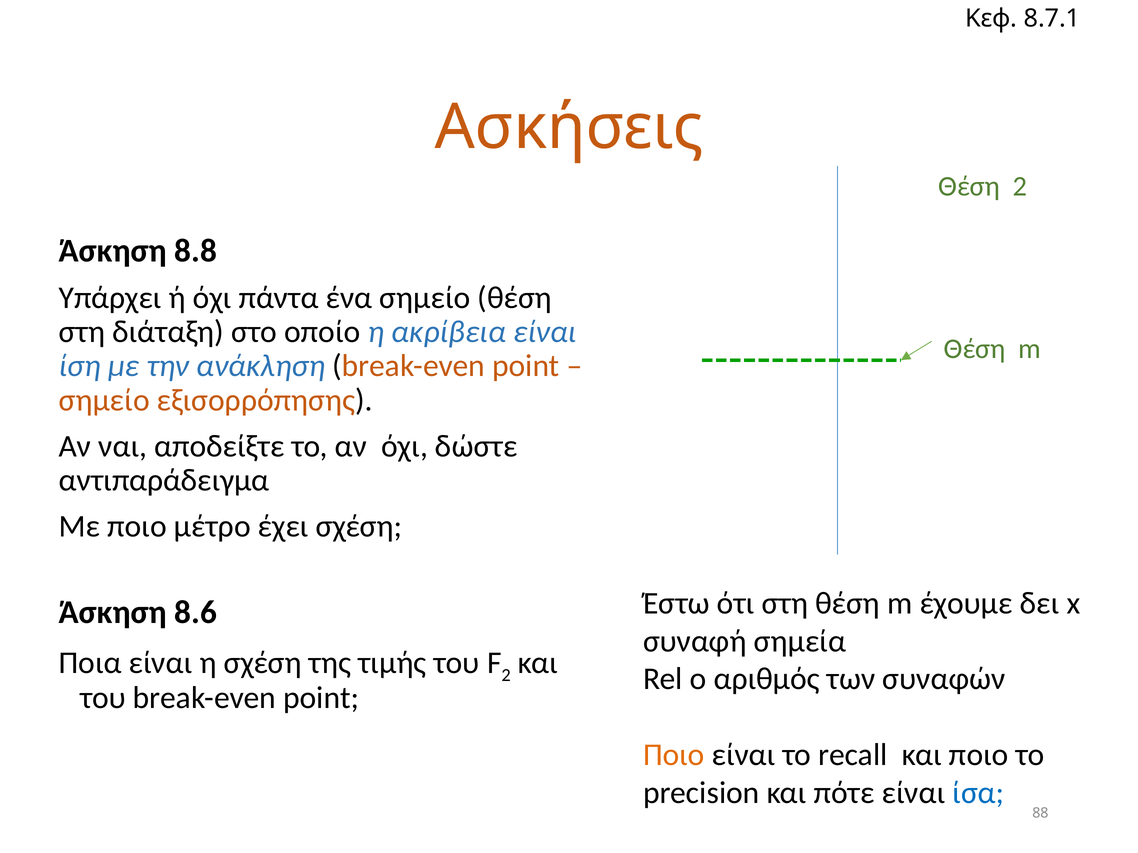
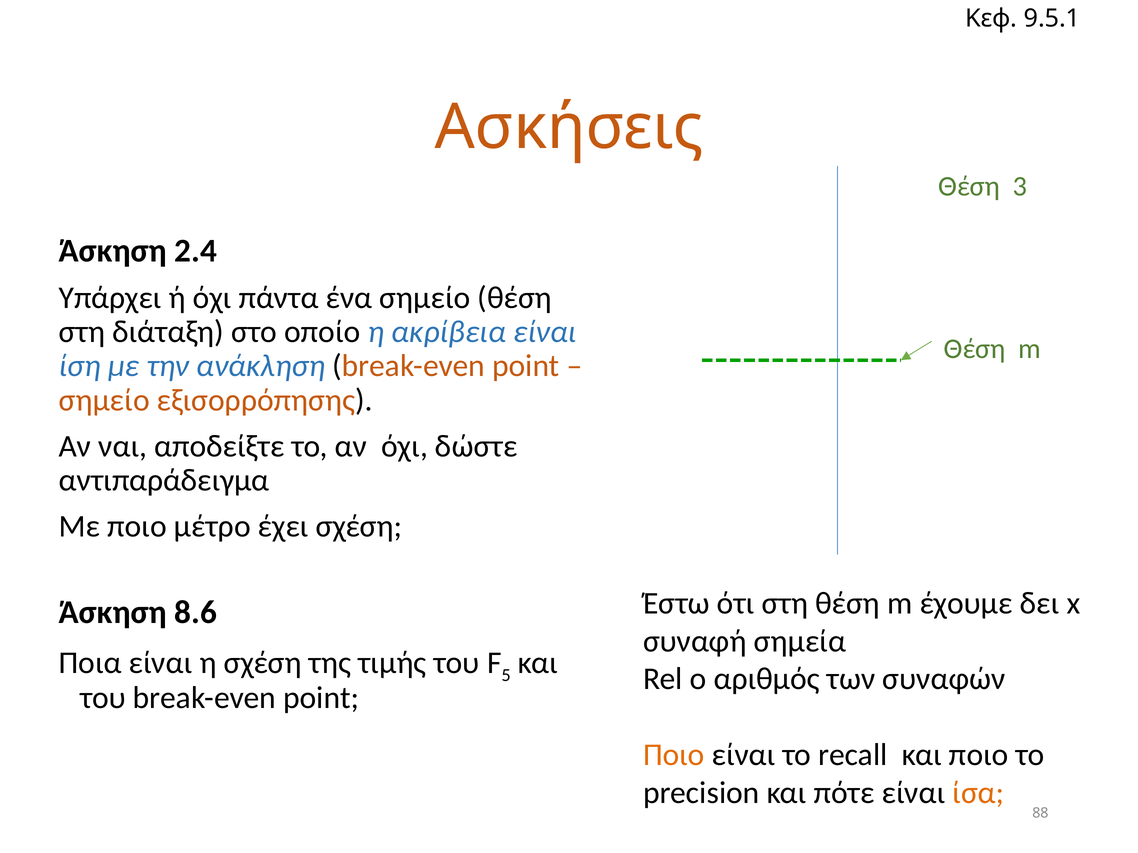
8.7.1: 8.7.1 -> 9.5.1 (1052, 19)
Θέση 2: 2 -> 3 (1020, 187)
8.8: 8.8 -> 2.4 (196, 251)
2: 2 -> 5 (506, 675)
ίσα colour: blue -> orange (978, 793)
